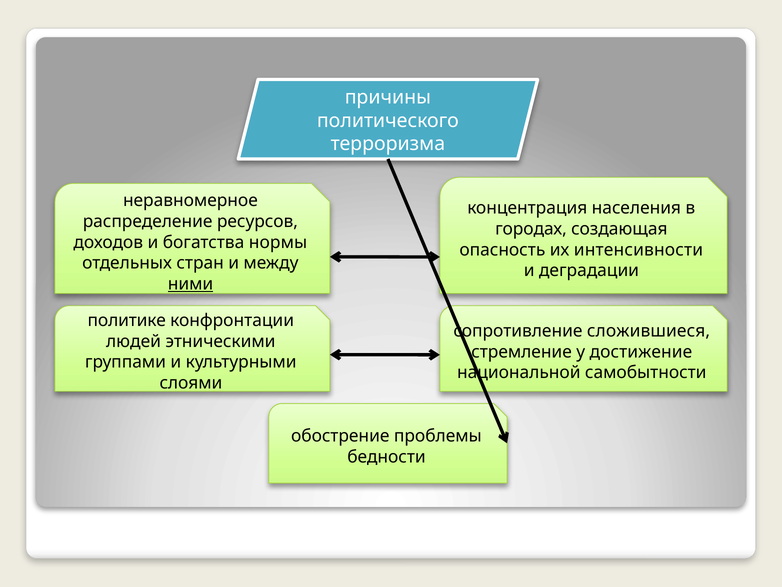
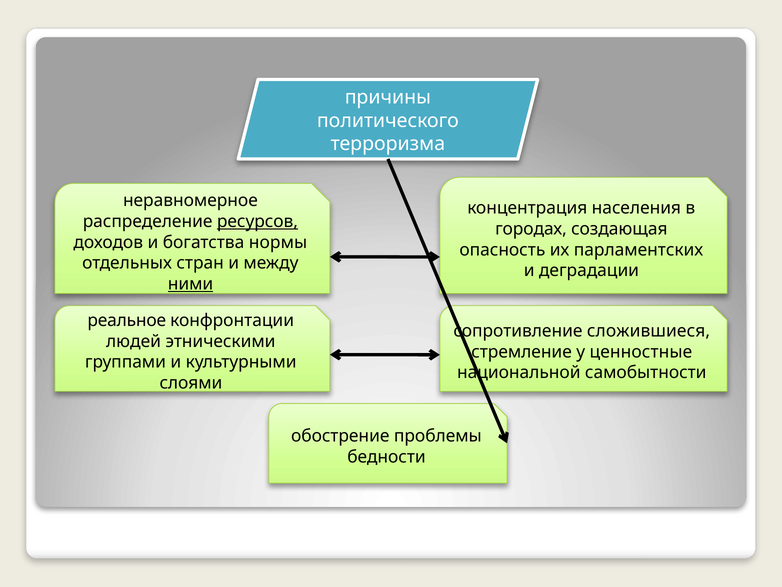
ресурсов underline: none -> present (257, 221)
интенсивности: интенсивности -> парламентских (639, 250)
политике: политике -> реальное (127, 320)
достижение: достижение -> ценностные (641, 351)
